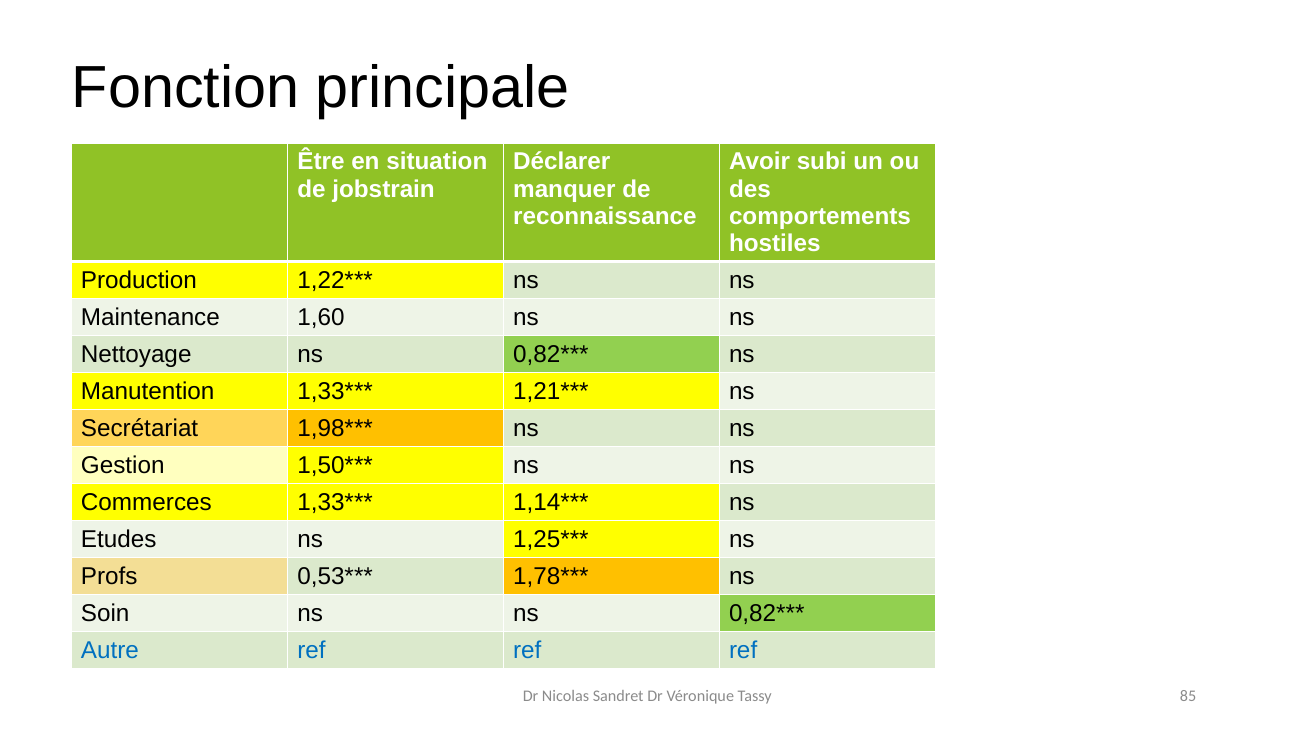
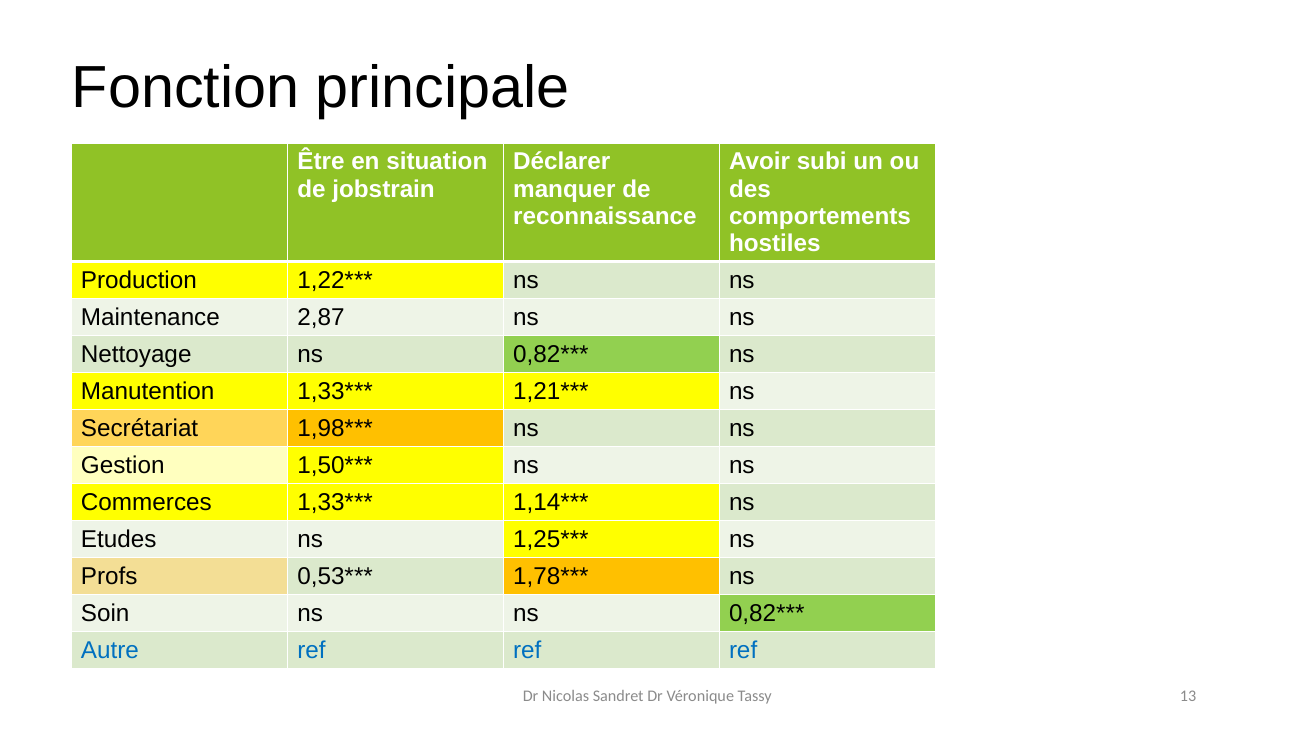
1,60: 1,60 -> 2,87 (321, 317)
85: 85 -> 13 (1188, 695)
